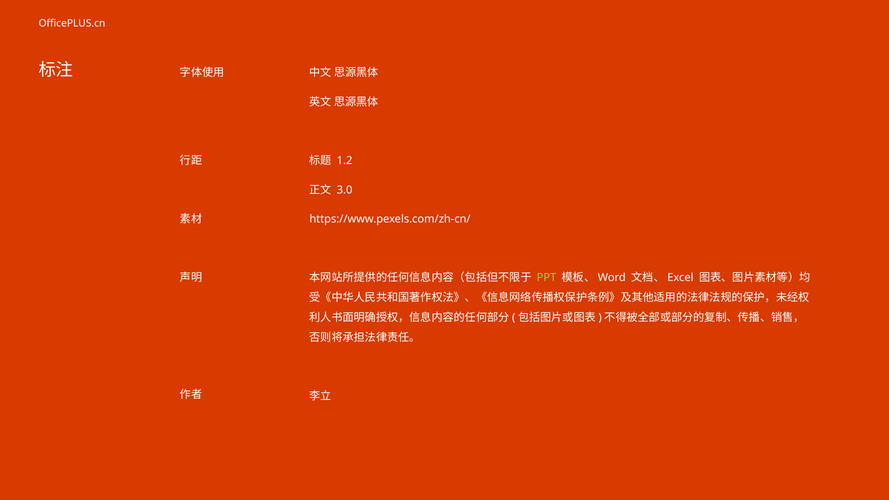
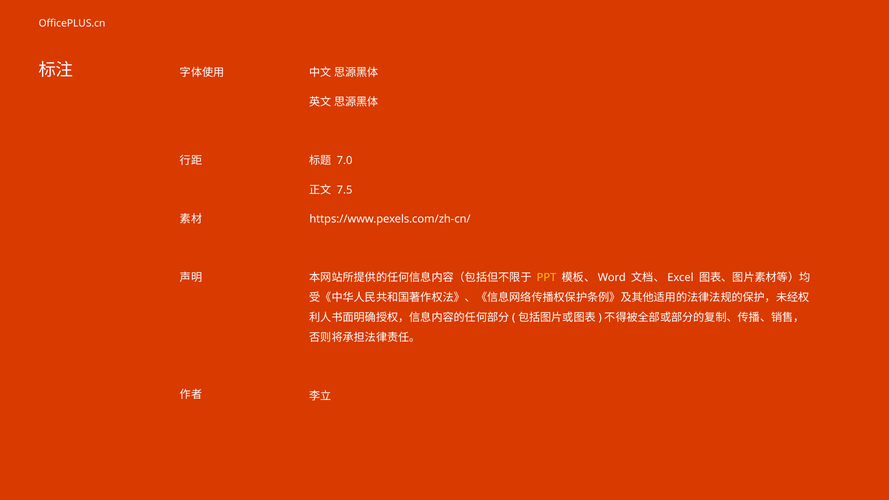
1.2: 1.2 -> 7.0 (345, 161)
3.0: 3.0 -> 7.5 (345, 190)
PPT colour: light green -> yellow (547, 278)
